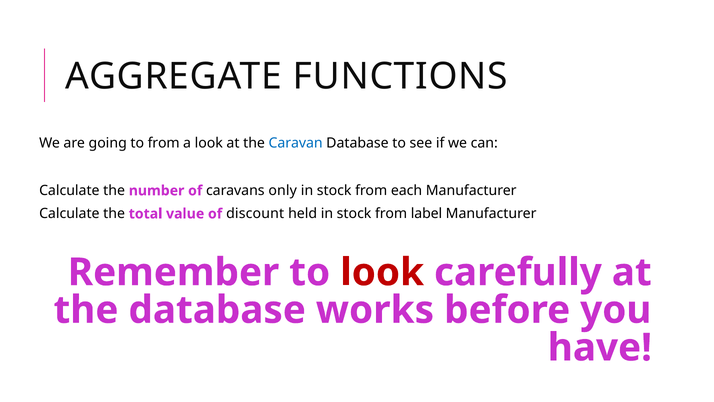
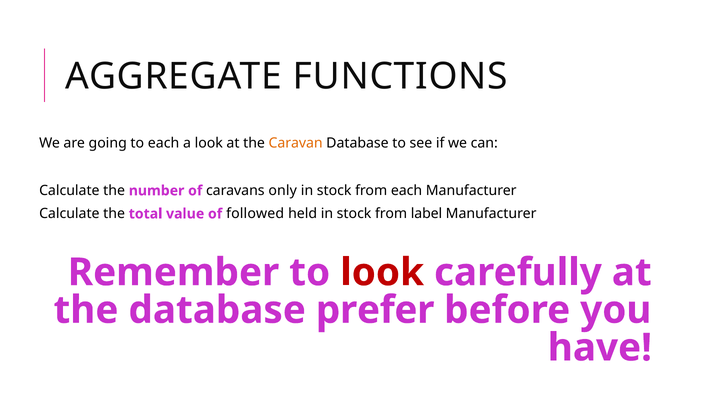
to from: from -> each (164, 143)
Caravan colour: blue -> orange (296, 143)
discount: discount -> followed (255, 214)
works: works -> prefer (375, 310)
